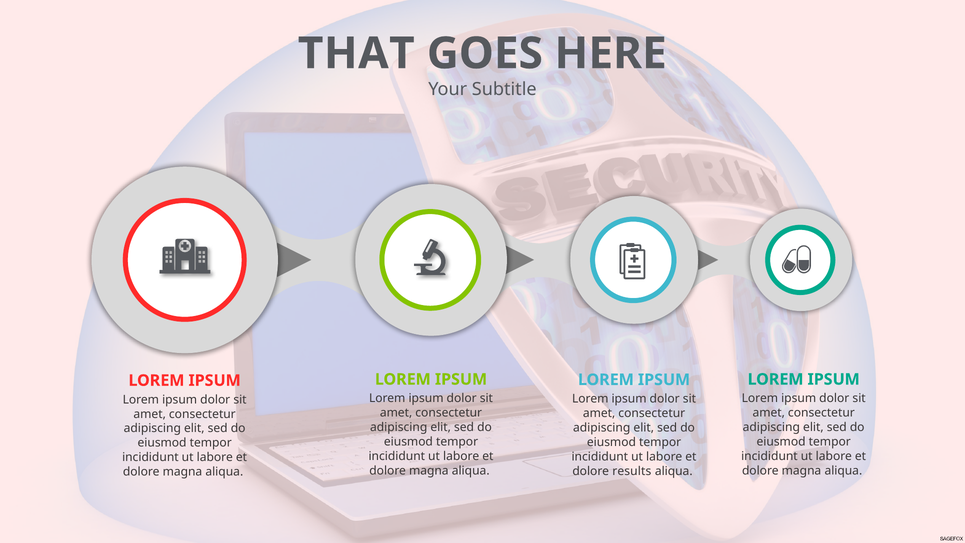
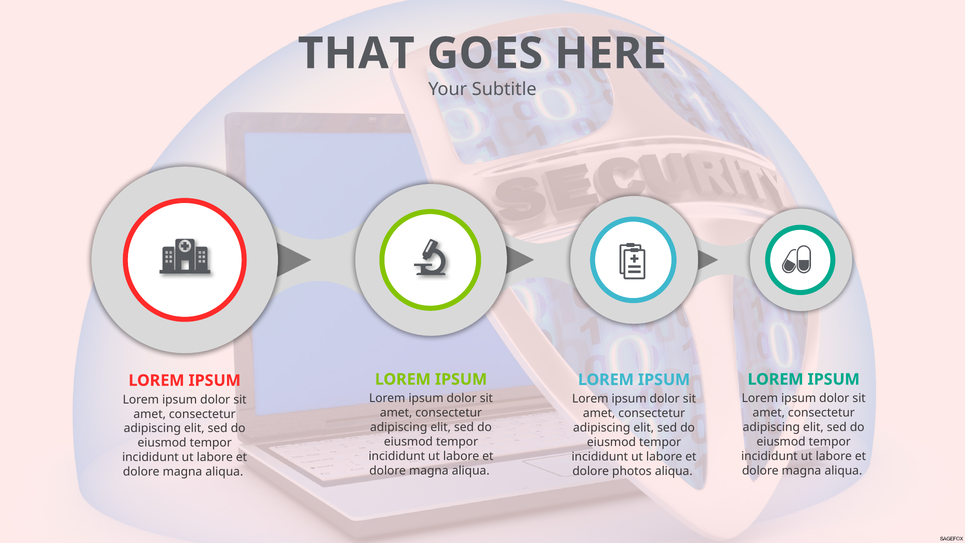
results: results -> photos (632, 471)
